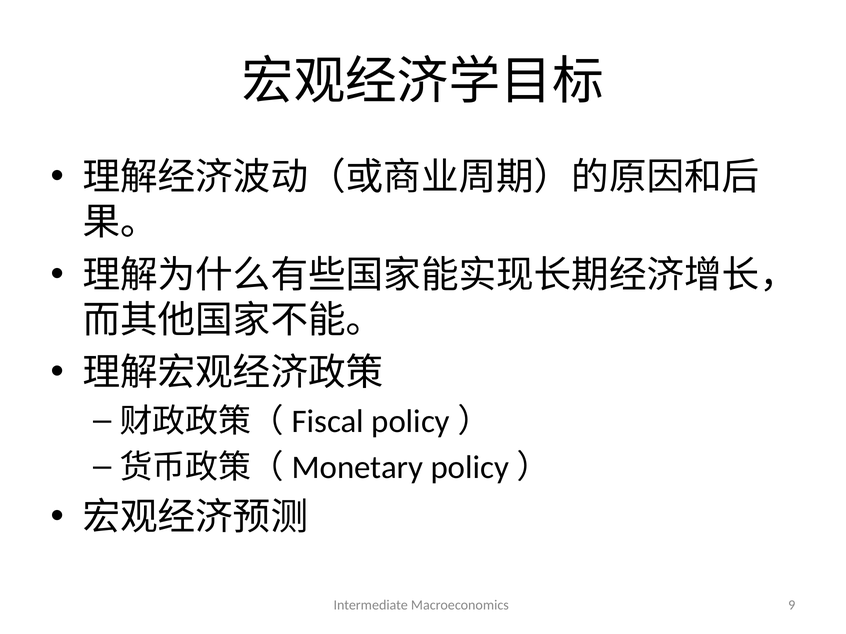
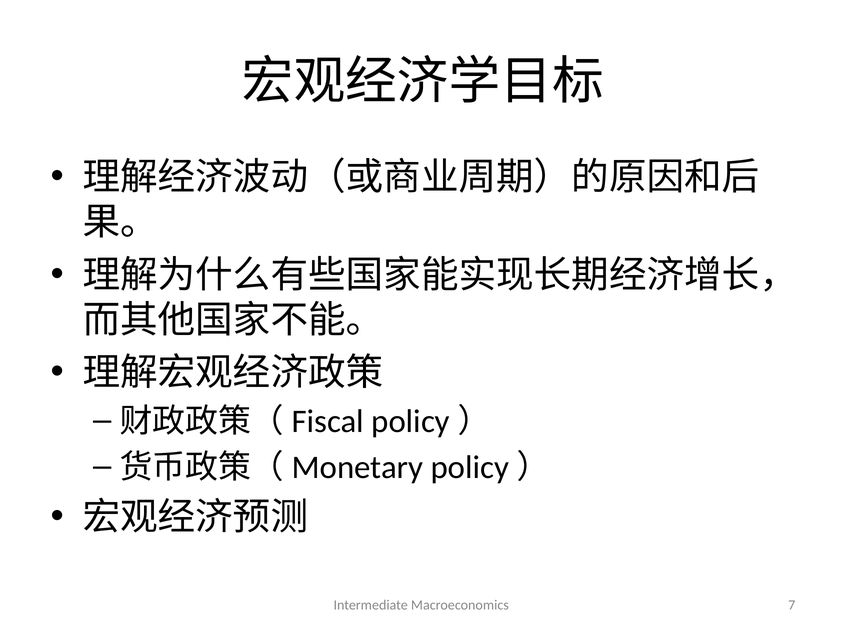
9: 9 -> 7 (792, 606)
